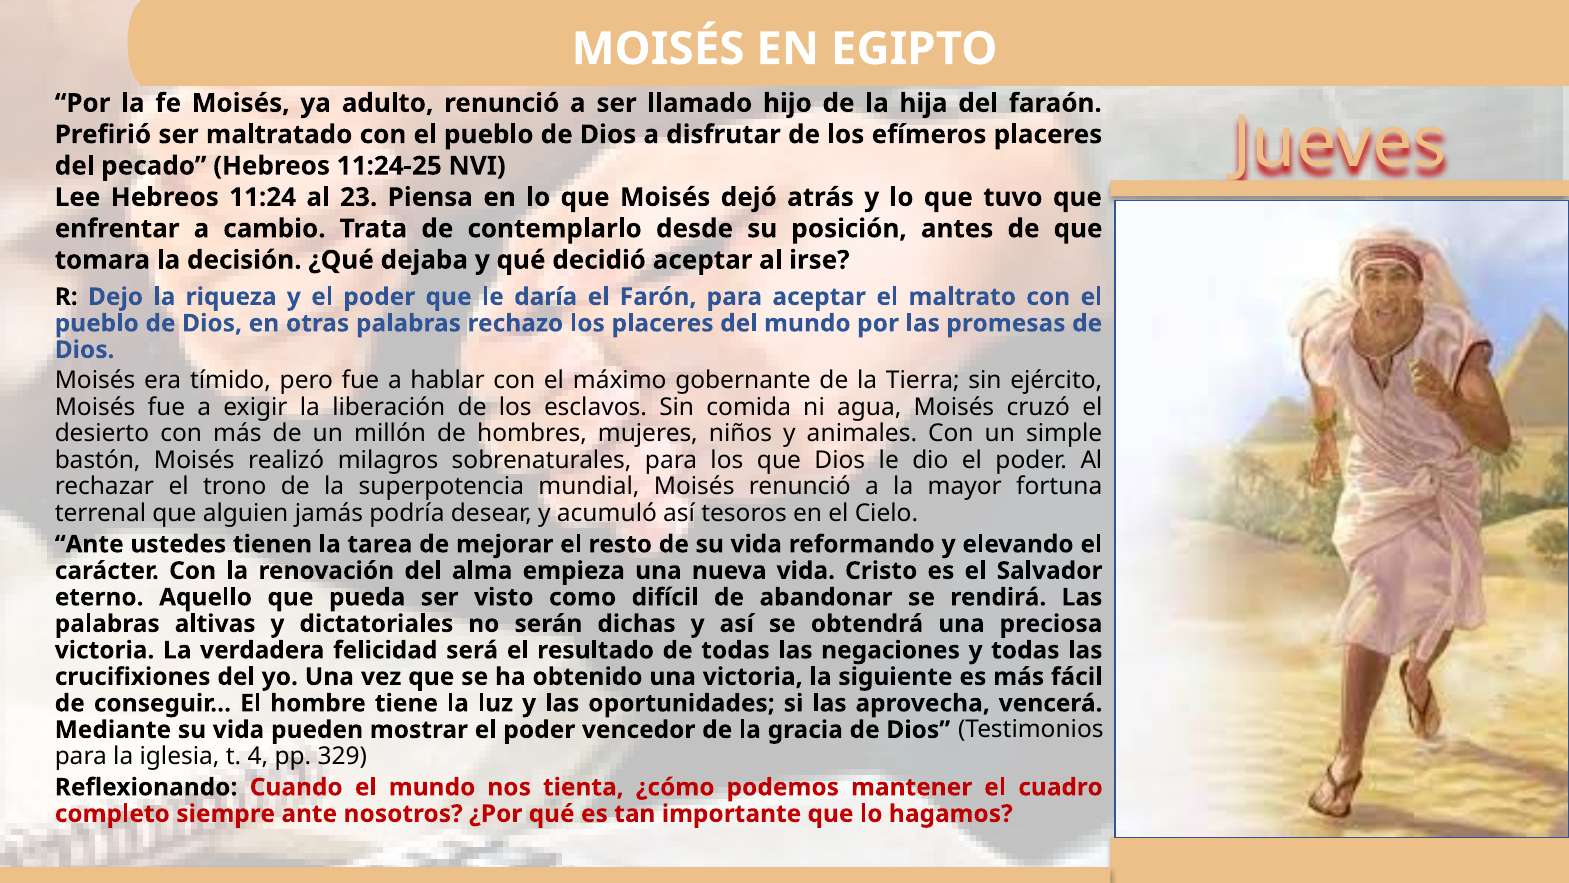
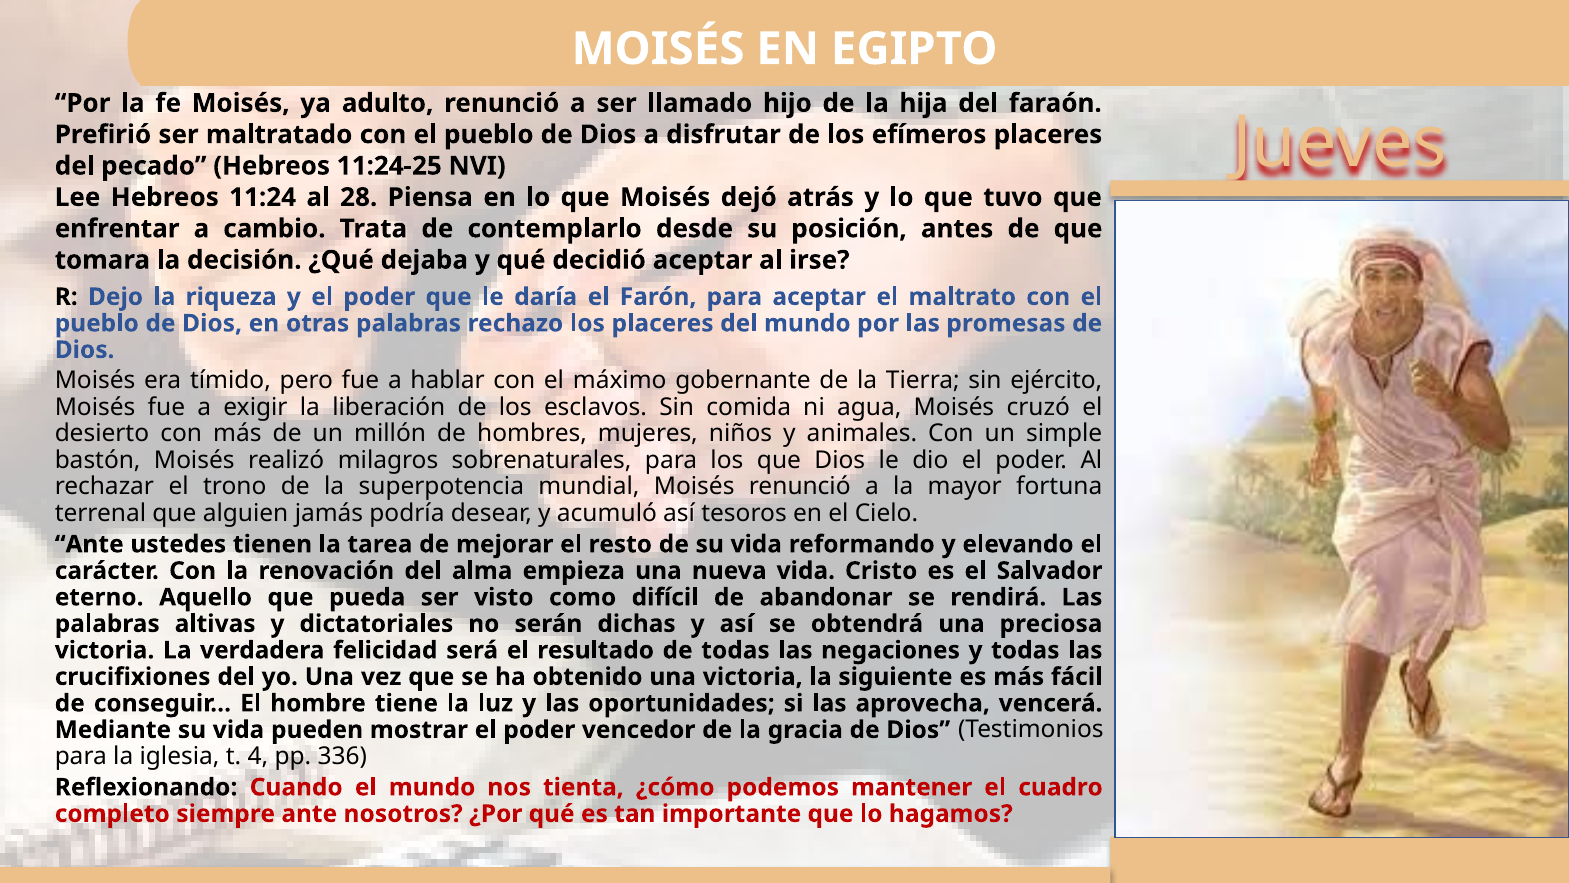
23: 23 -> 28 (359, 197)
329: 329 -> 336 (342, 756)
